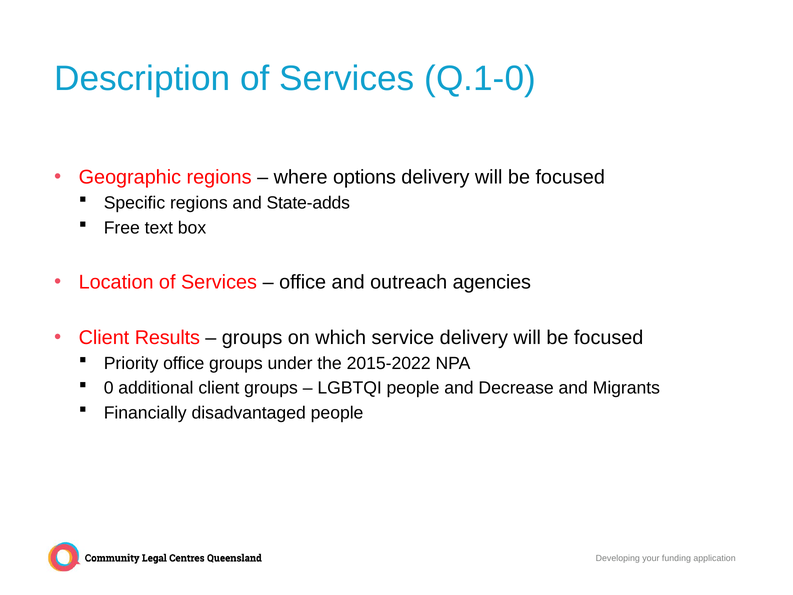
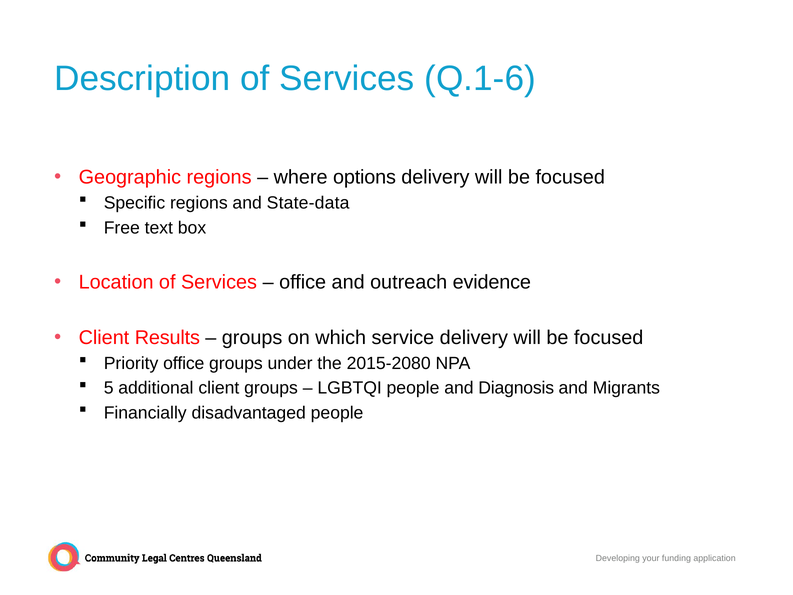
Q.1-0: Q.1-0 -> Q.1-6 (480, 78)
State-adds: State-adds -> State-data (308, 203)
agencies: agencies -> evidence (492, 282)
2015-2022: 2015-2022 -> 2015-2080 (389, 363)
0: 0 -> 5 (109, 388)
Decrease: Decrease -> Diagnosis (516, 388)
